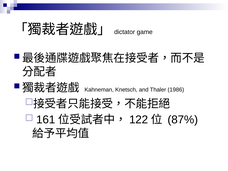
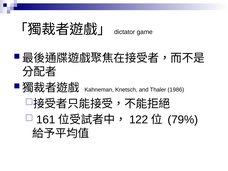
87%: 87% -> 79% (183, 120)
